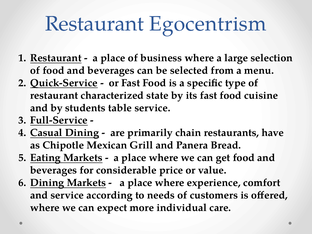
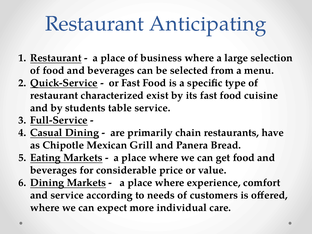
Egocentrism: Egocentrism -> Anticipating (208, 24)
state: state -> exist (158, 95)
